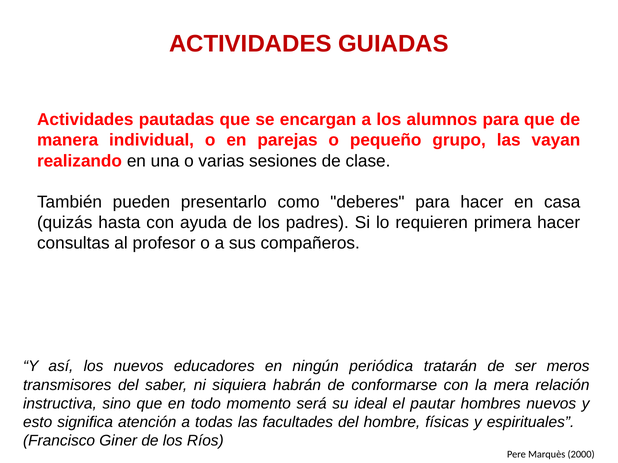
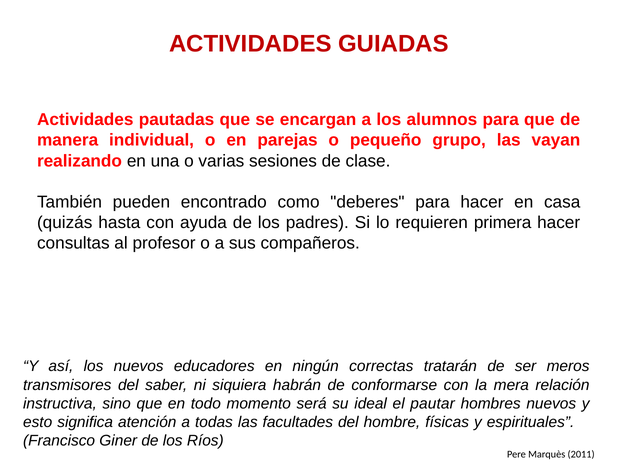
presentarlo: presentarlo -> encontrado (224, 202)
periódica: periódica -> correctas (381, 367)
2000: 2000 -> 2011 (581, 455)
